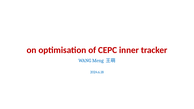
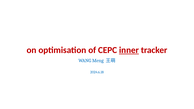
inner underline: none -> present (129, 50)
